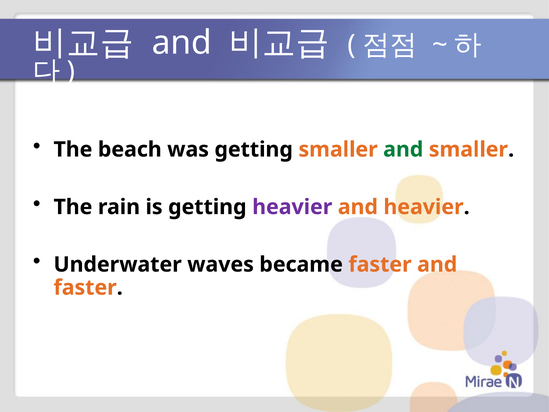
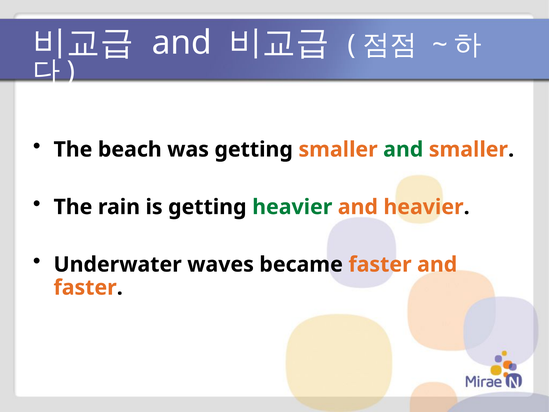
heavier colour: purple -> green (292, 207)
